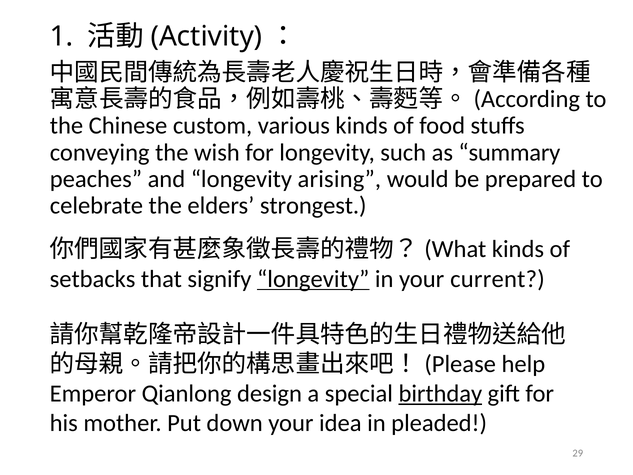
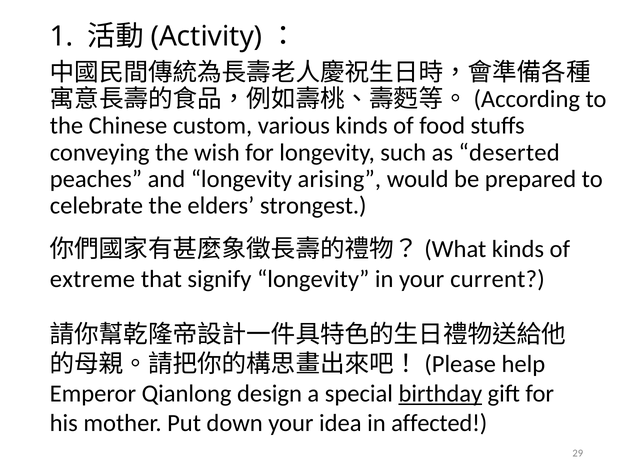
summary: summary -> deserted (509, 152)
setbacks: setbacks -> extreme (92, 279)
longevity underline: present -> none (313, 279)
pleaded: pleaded -> affected (439, 423)
